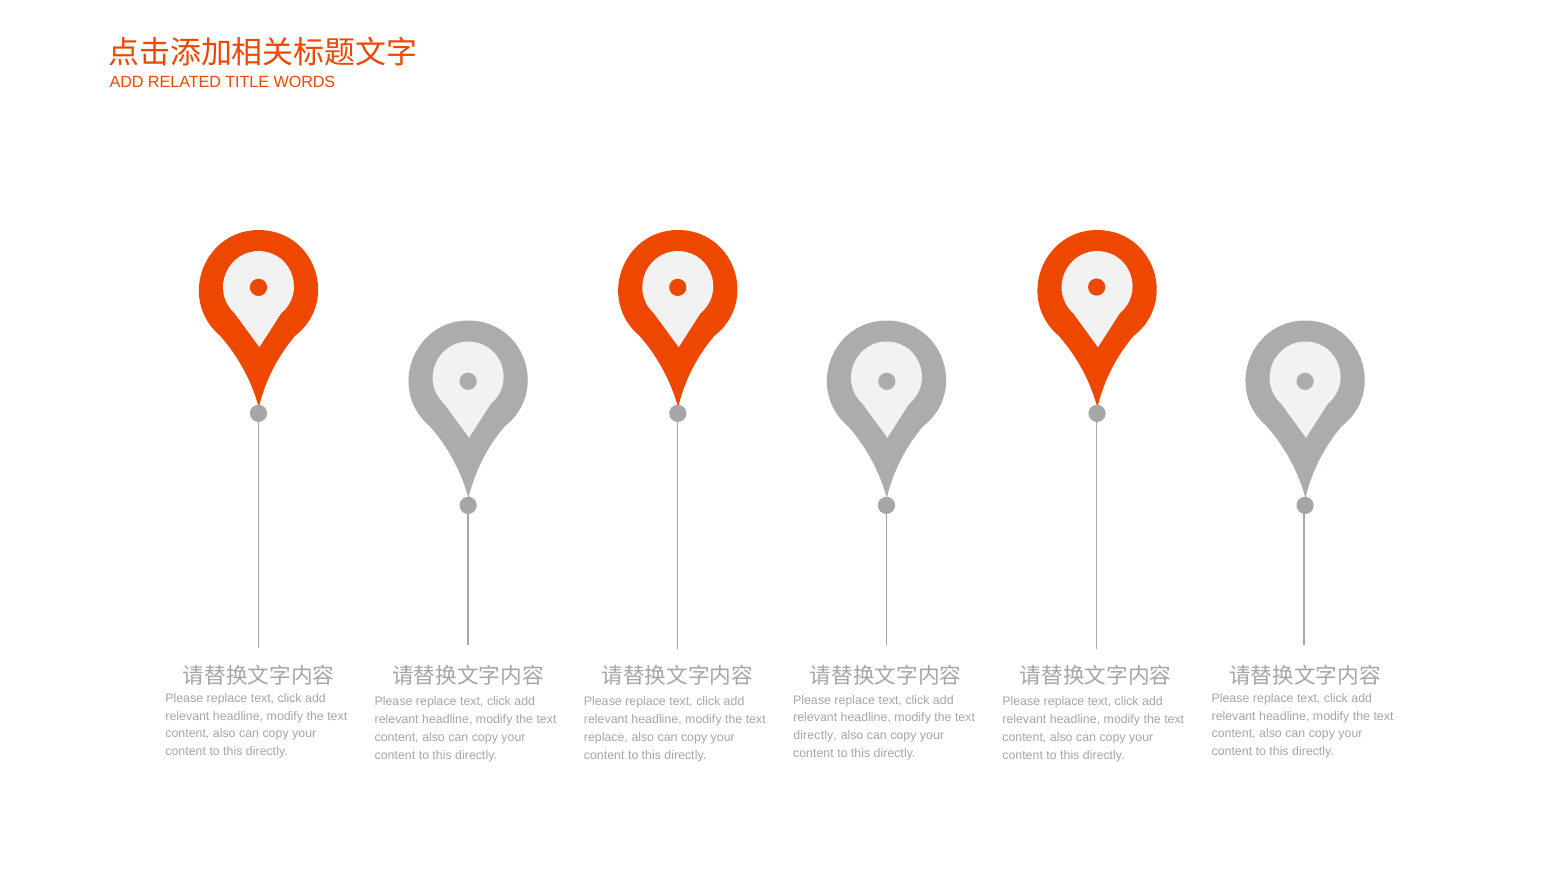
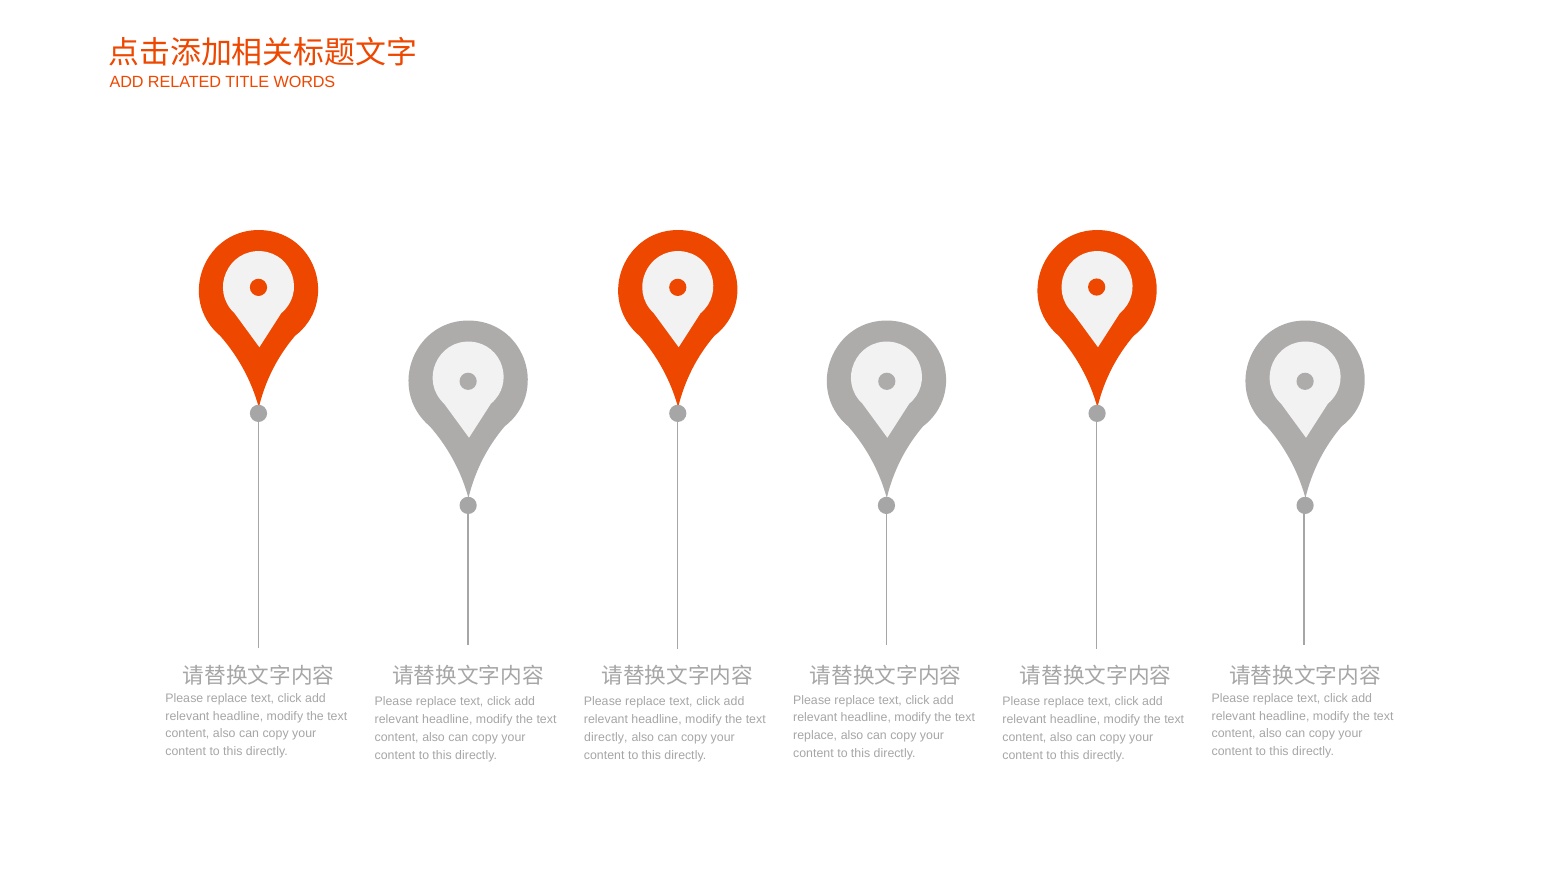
directly: directly -> replace (815, 735)
replace: replace -> directly (606, 737)
